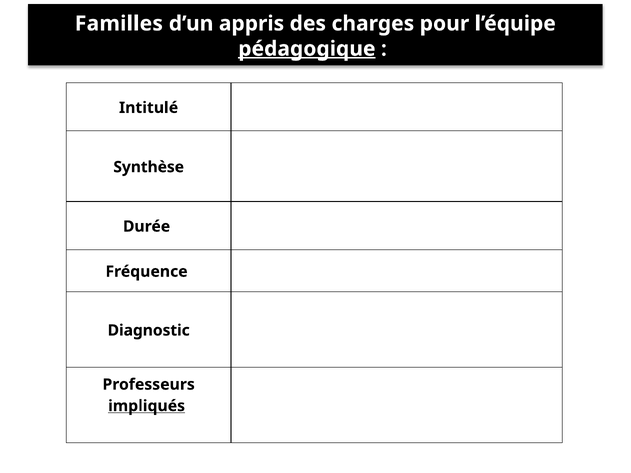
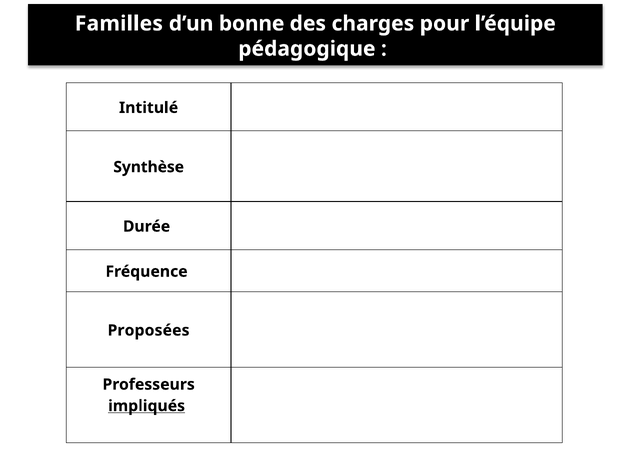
appris: appris -> bonne (252, 24)
pédagogique underline: present -> none (307, 49)
Diagnostic: Diagnostic -> Proposées (149, 331)
